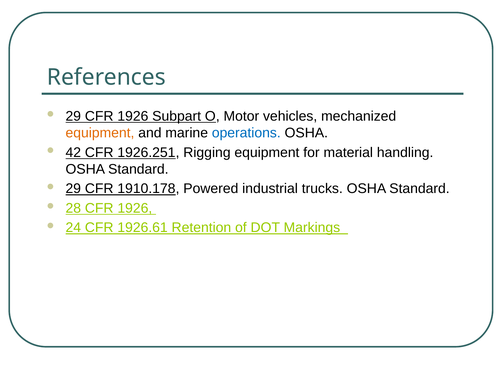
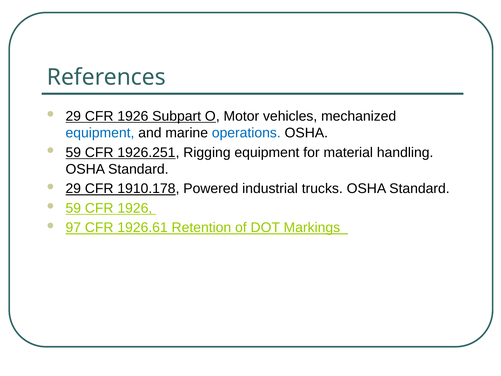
equipment colour: orange -> blue (100, 133)
42: 42 -> 59 (73, 152)
28: 28 -> 59 (73, 208)
24: 24 -> 97 (73, 228)
